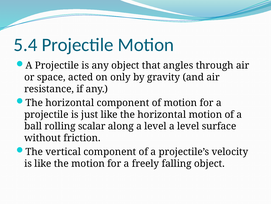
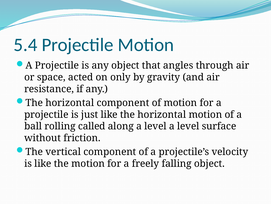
scalar: scalar -> called (92, 126)
